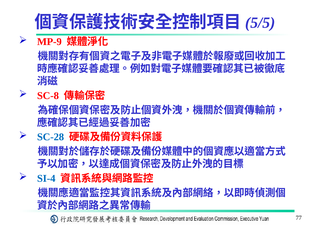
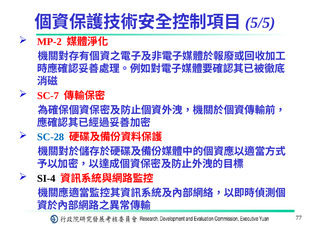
MP-9: MP-9 -> MP-2 (49, 42)
SC-8: SC-8 -> SC-7 (48, 95)
SI-4 colour: blue -> black (46, 178)
